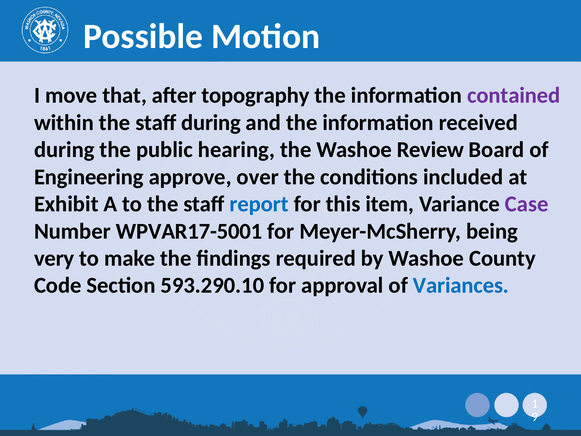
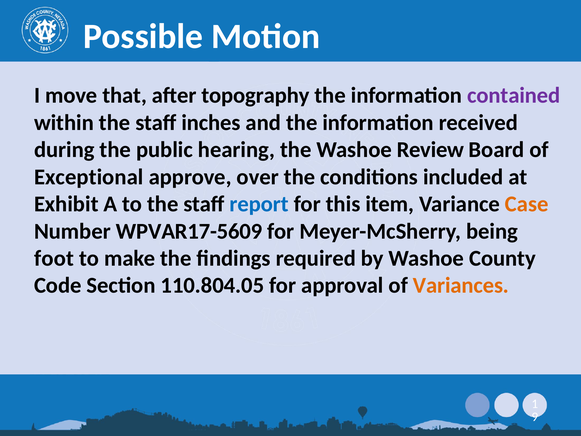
staff during: during -> inches (211, 123)
Engineering: Engineering -> Exceptional (89, 177)
Case colour: purple -> orange (527, 204)
WPVAR17-5001: WPVAR17-5001 -> WPVAR17-5609 (189, 231)
very: very -> foot (54, 258)
593.290.10: 593.290.10 -> 110.804.05 (212, 285)
Variances colour: blue -> orange (461, 285)
